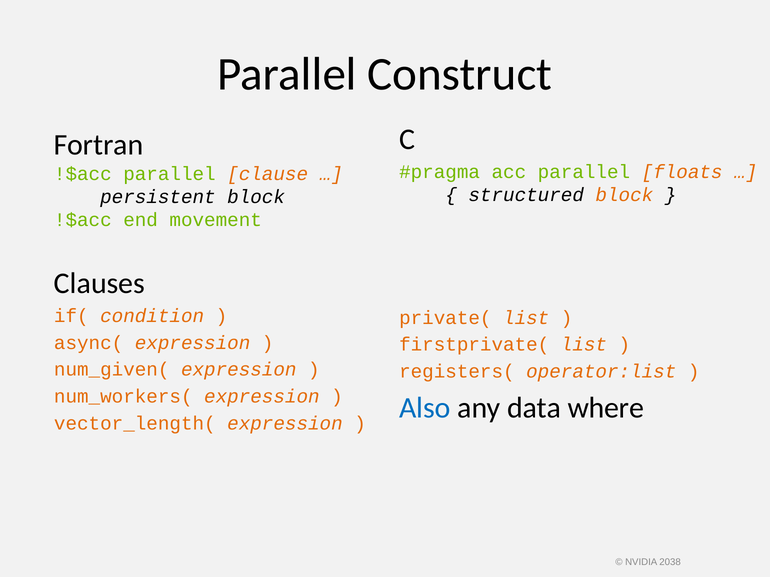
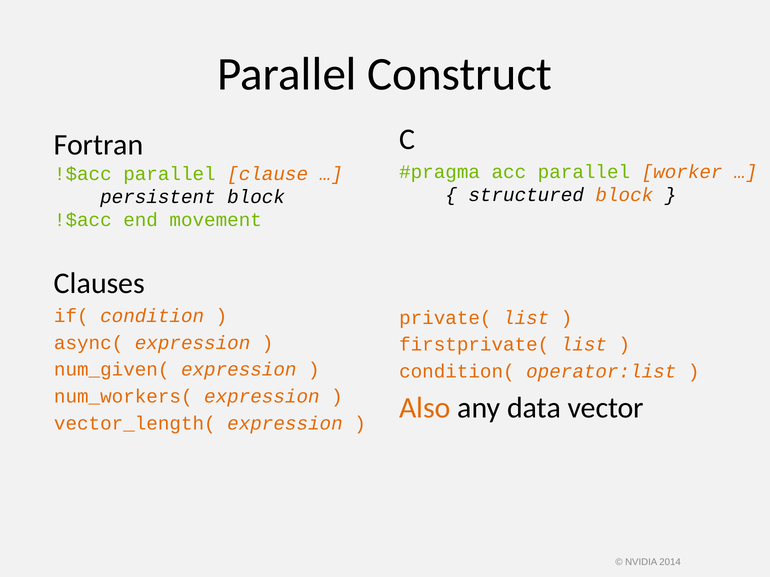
floats: floats -> worker (682, 172)
registers(: registers( -> condition( (457, 372)
Also colour: blue -> orange (425, 408)
where: where -> vector (606, 408)
2038: 2038 -> 2014 (670, 563)
